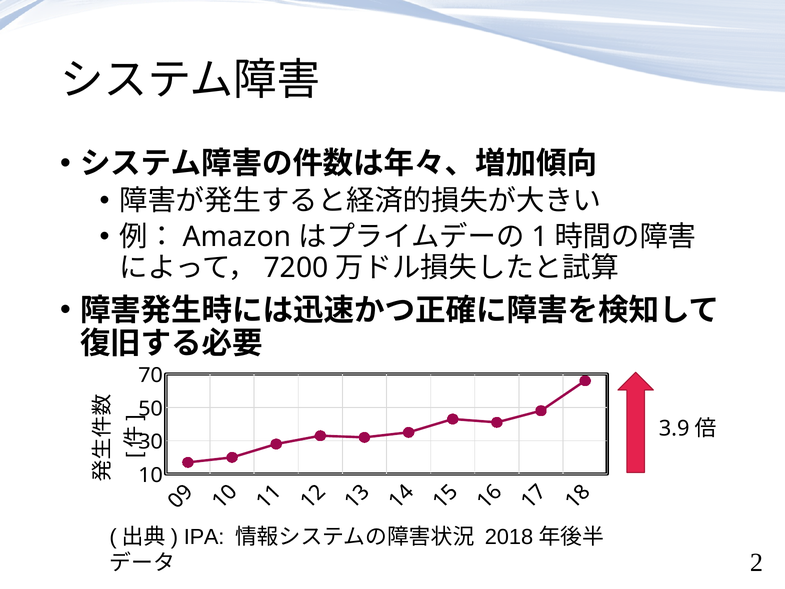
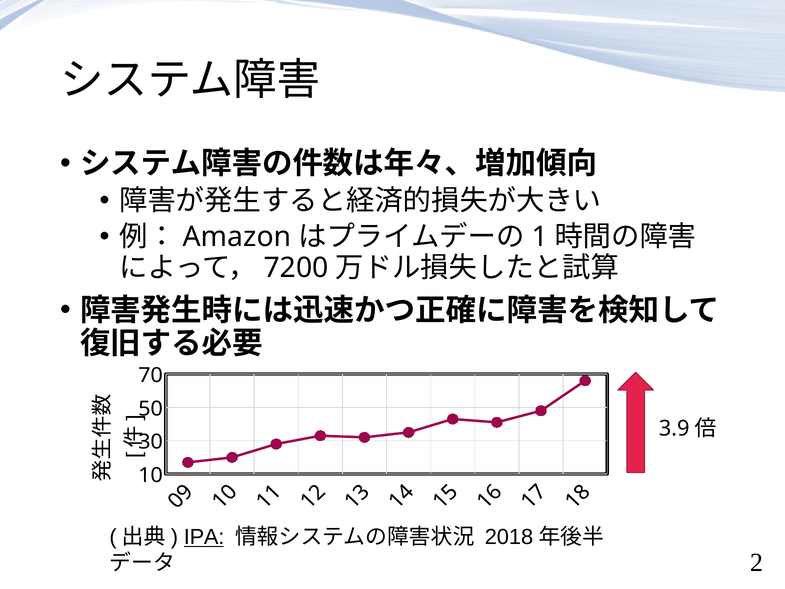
IPA underline: none -> present (204, 537)
